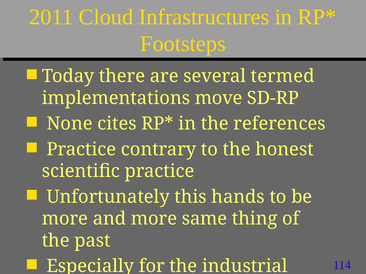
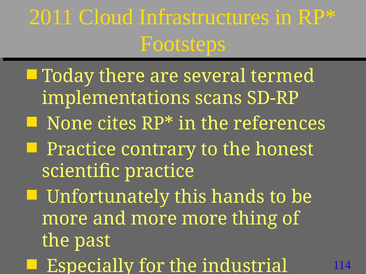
move: move -> scans (219, 98)
more same: same -> more (205, 219)
